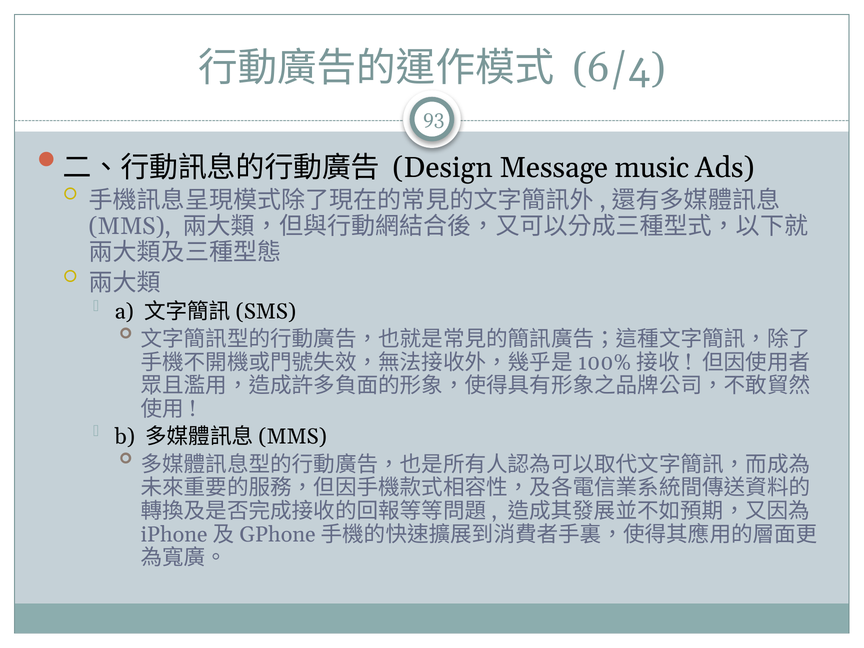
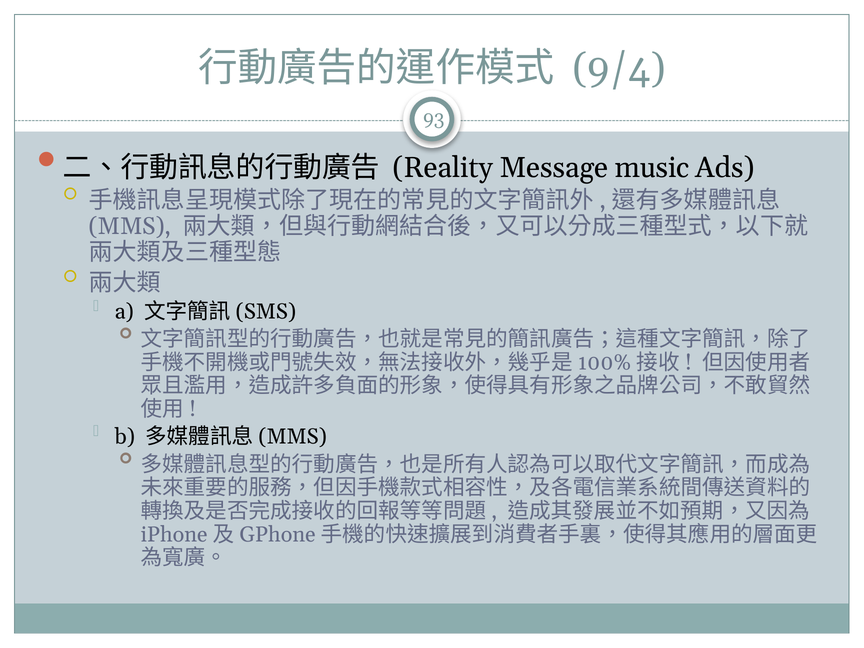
6/4: 6/4 -> 9/4 (619, 68)
Design: Design -> Reality (443, 168)
